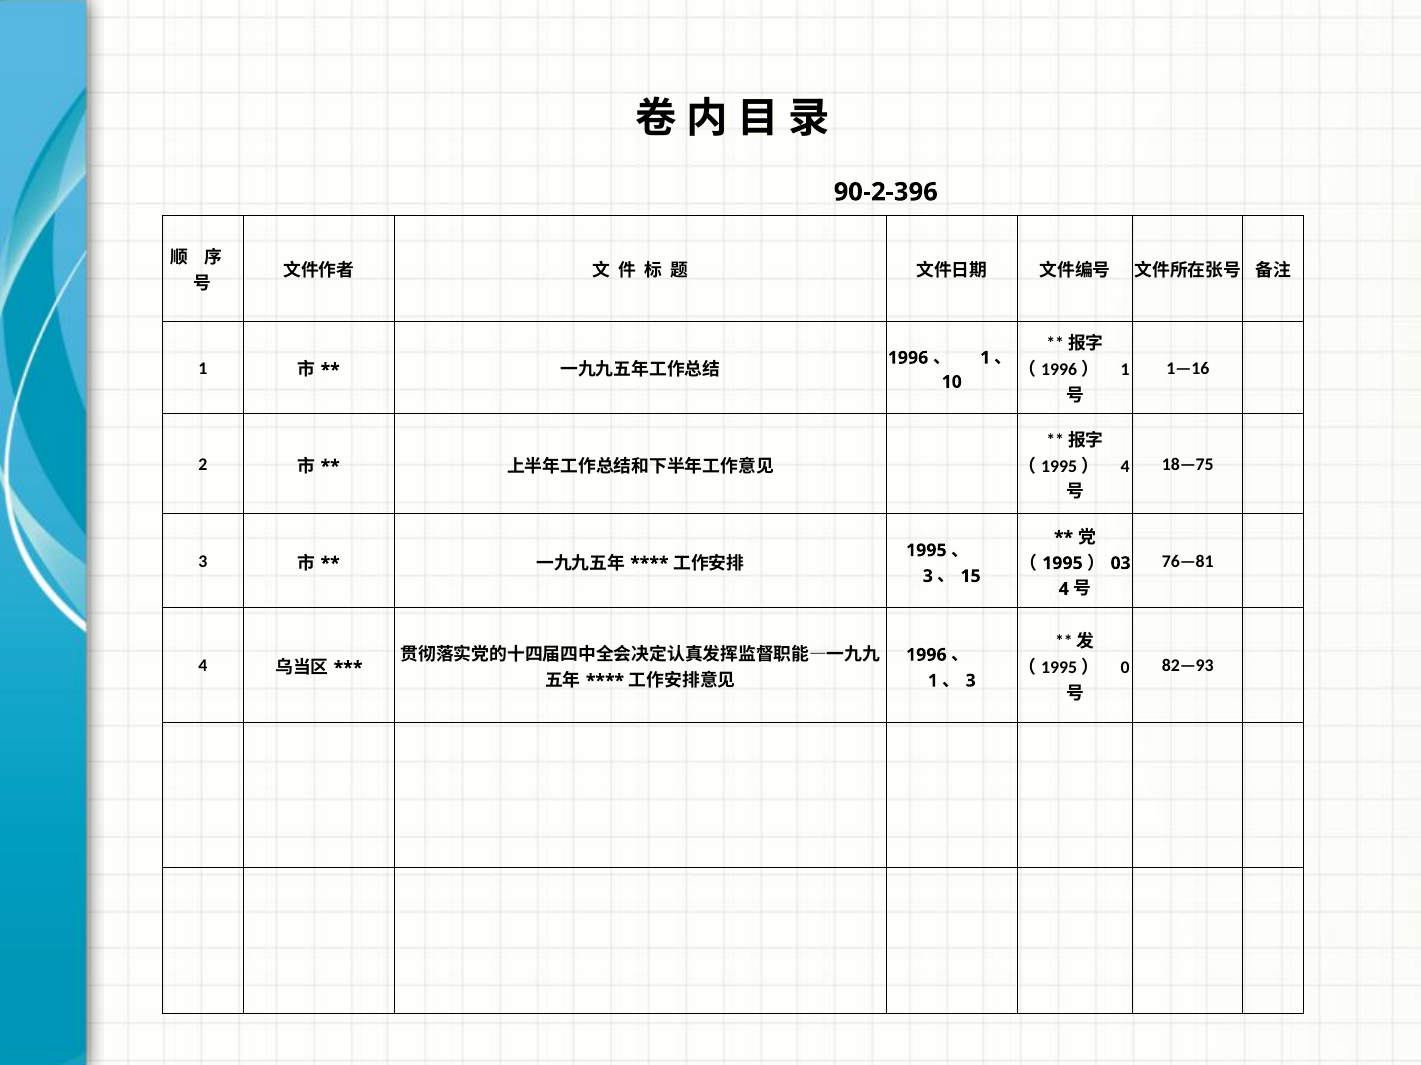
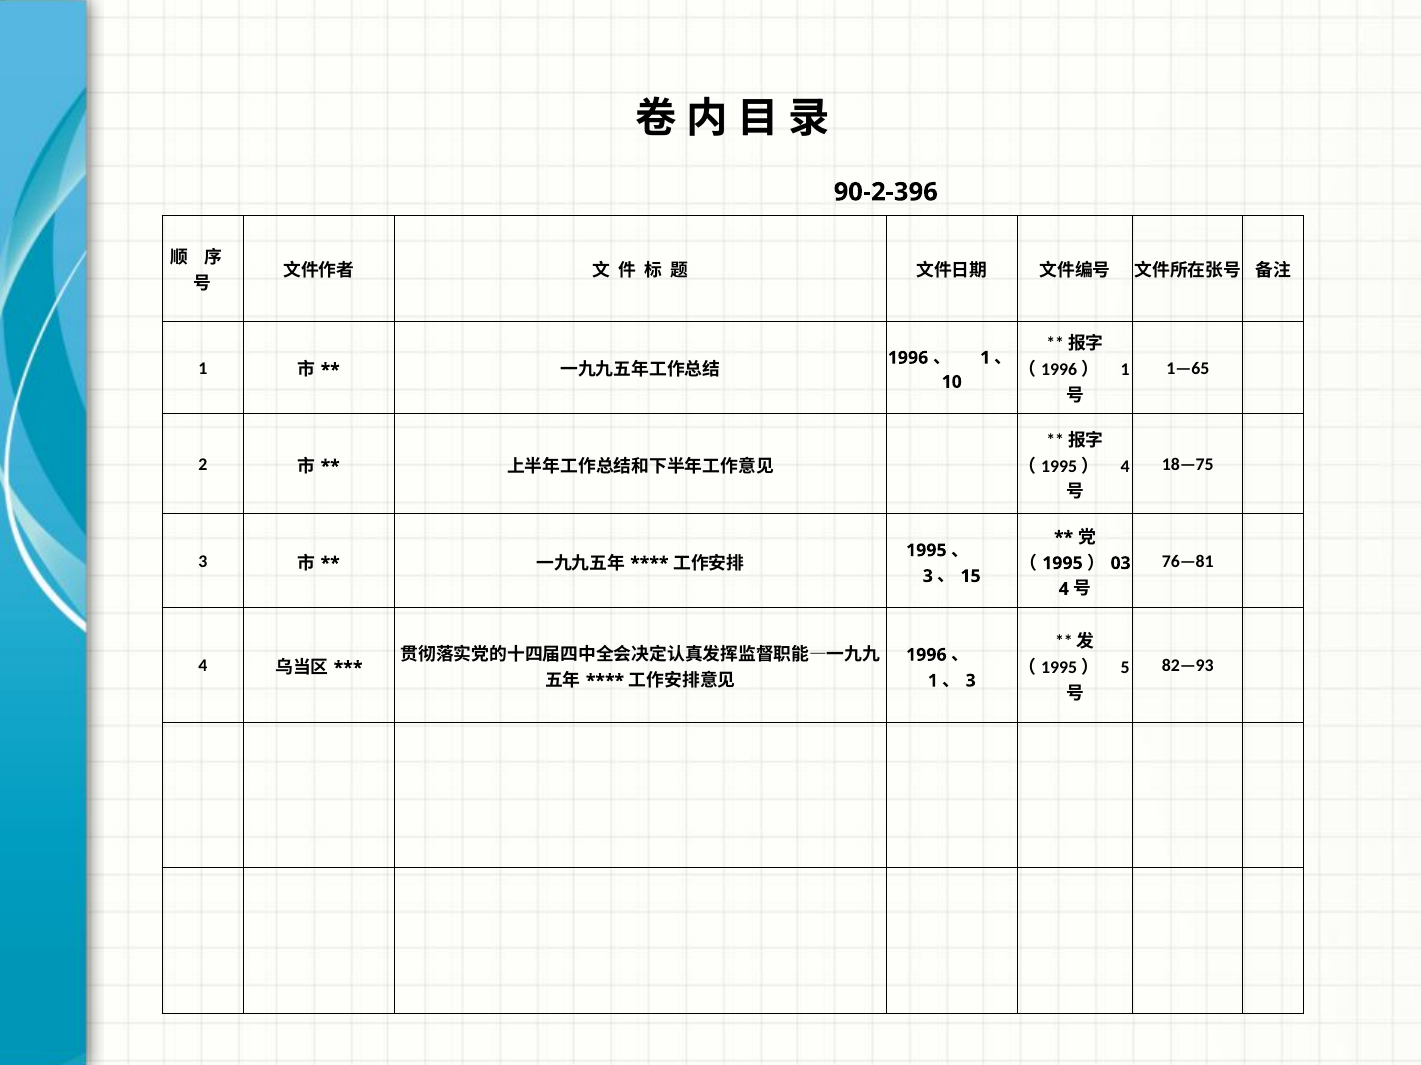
1—16: 1—16 -> 1—65 (1188, 368)
0: 0 -> 5 (1125, 668)
